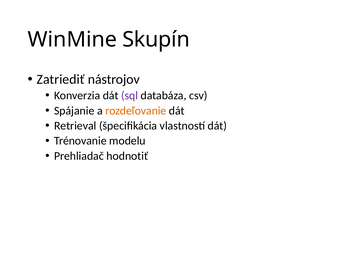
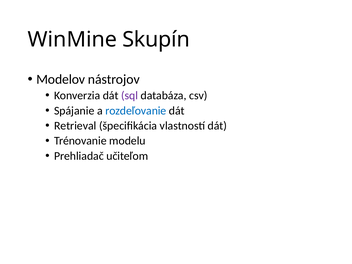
Zatriediť: Zatriediť -> Modelov (61, 79)
rozdeľovanie colour: orange -> blue (136, 111)
hodnotiť: hodnotiť -> učiteľom (127, 156)
